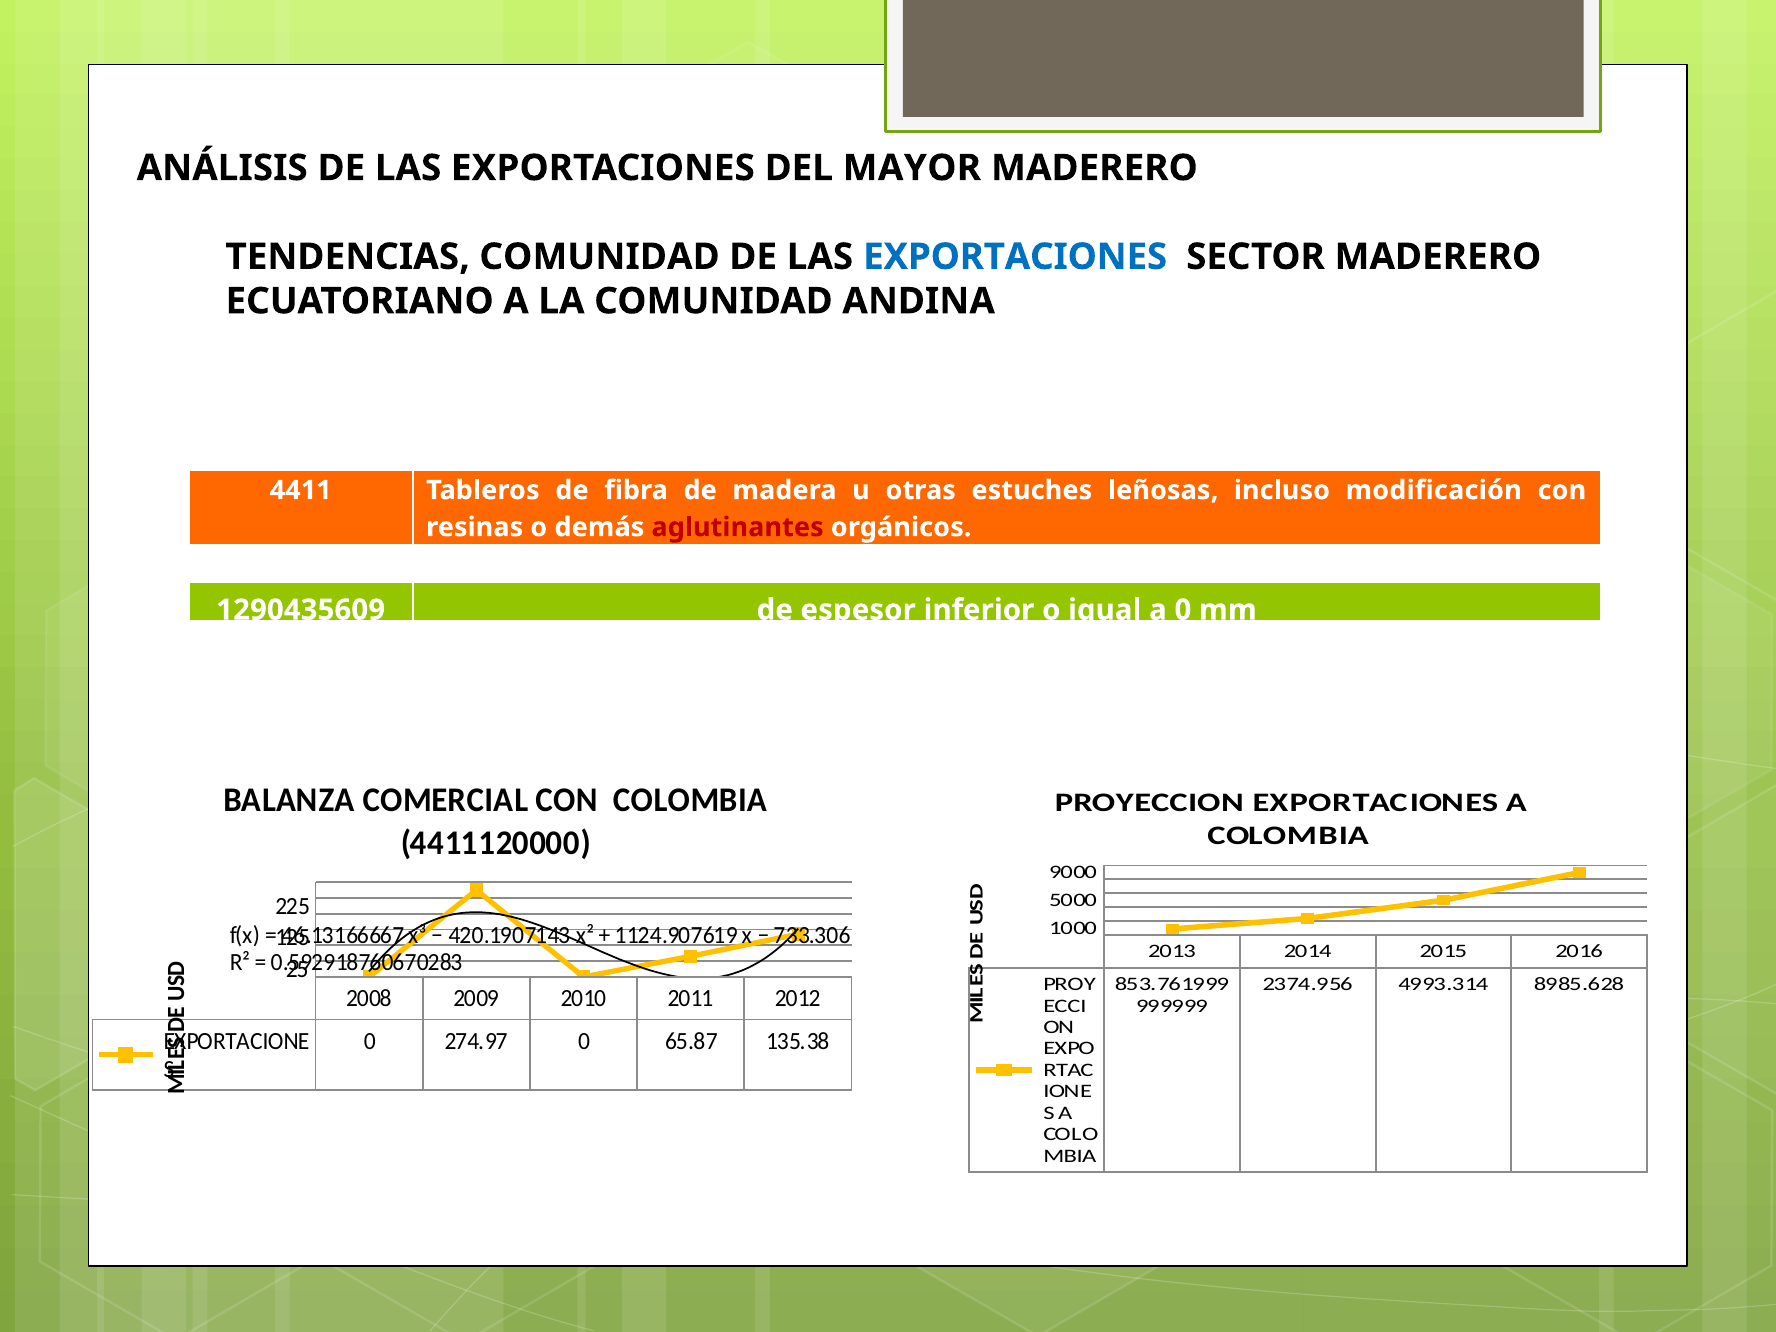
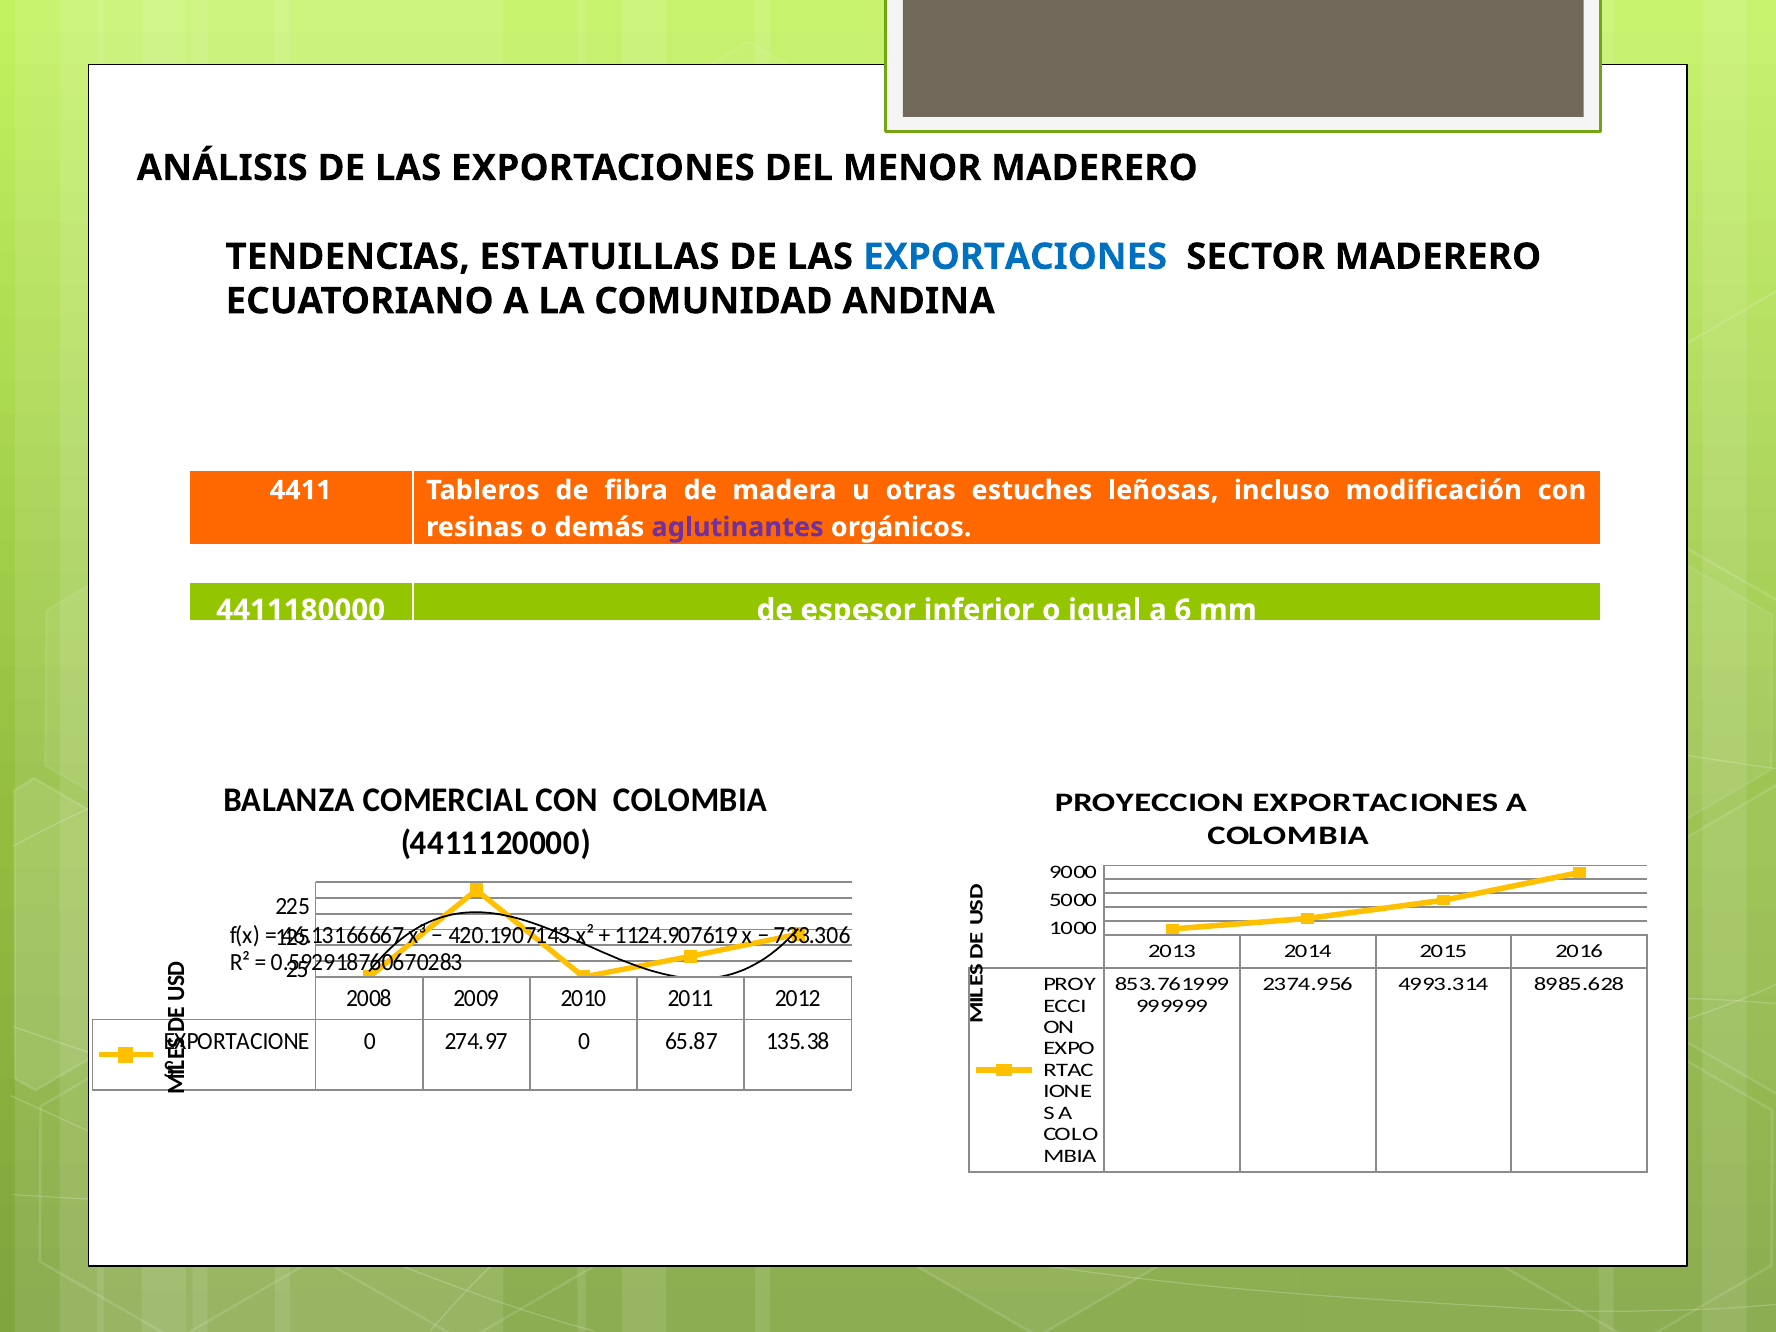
MAYOR: MAYOR -> MENOR (912, 168)
TENDENCIAS COMUNIDAD: COMUNIDAD -> ESTATUILLAS (599, 257)
aglutinantes colour: red -> purple (738, 527)
1290435609: 1290435609 -> 4411180000 (301, 610)
a 0: 0 -> 6 (1183, 610)
